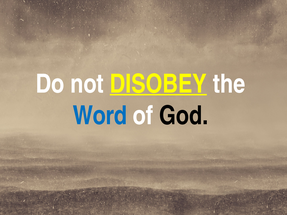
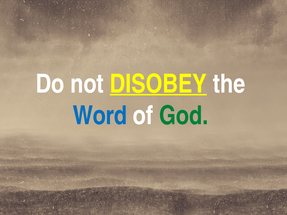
God colour: black -> green (184, 116)
